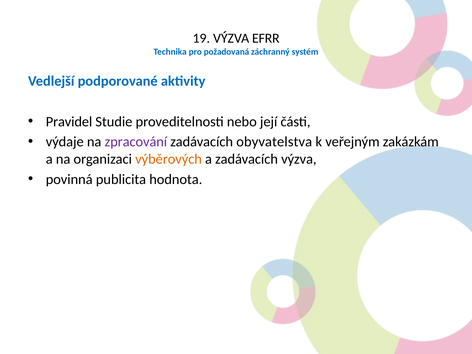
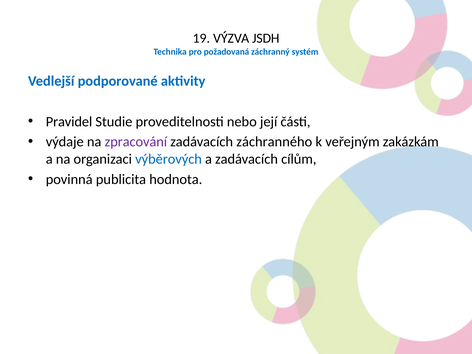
EFRR: EFRR -> JSDH (266, 38)
obyvatelstva: obyvatelstva -> záchranného (274, 142)
výběrových colour: orange -> blue (169, 159)
zadávacích výzva: výzva -> cílům (299, 159)
